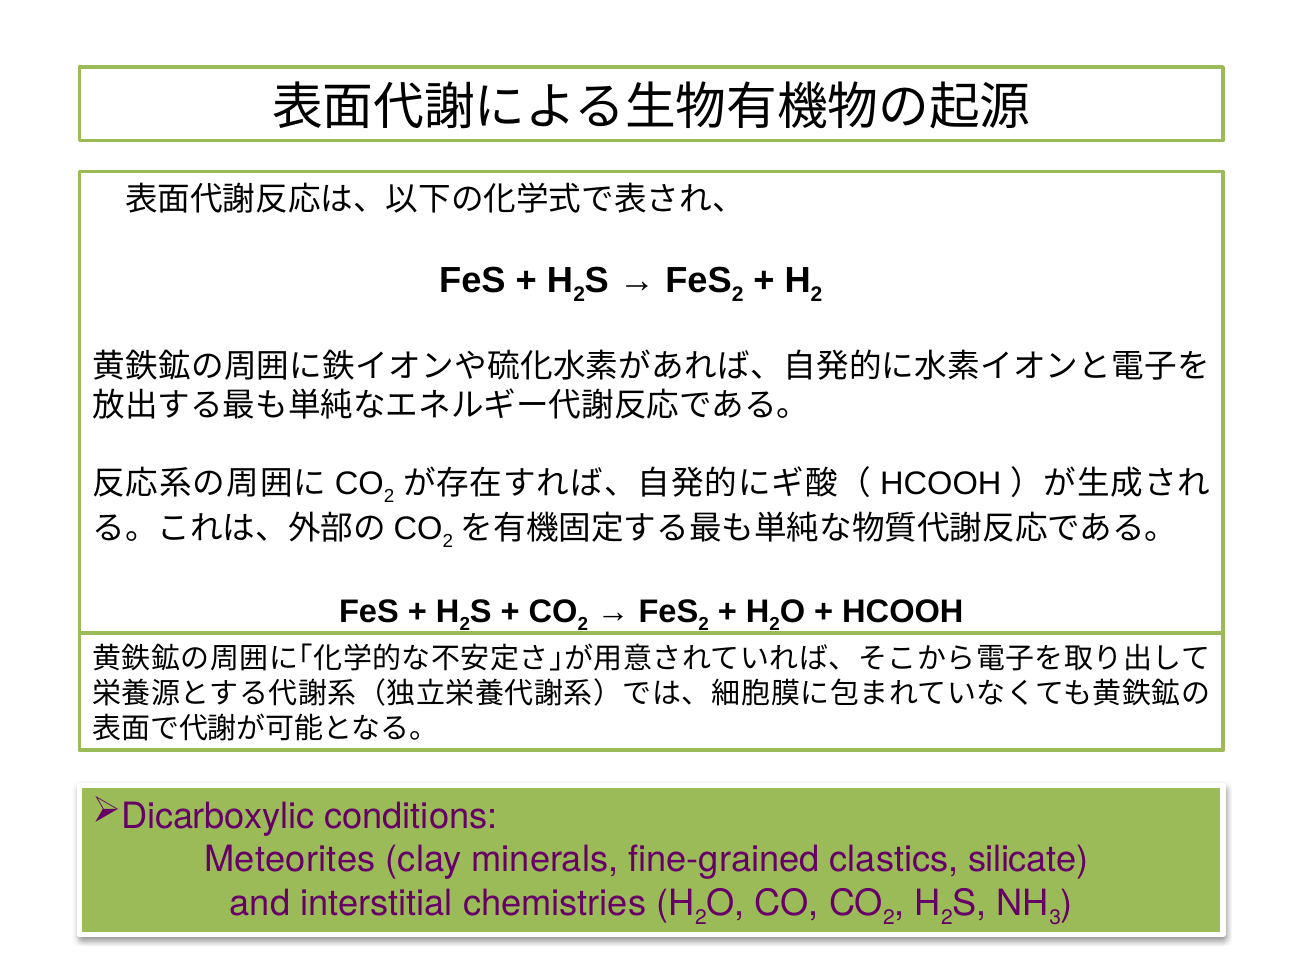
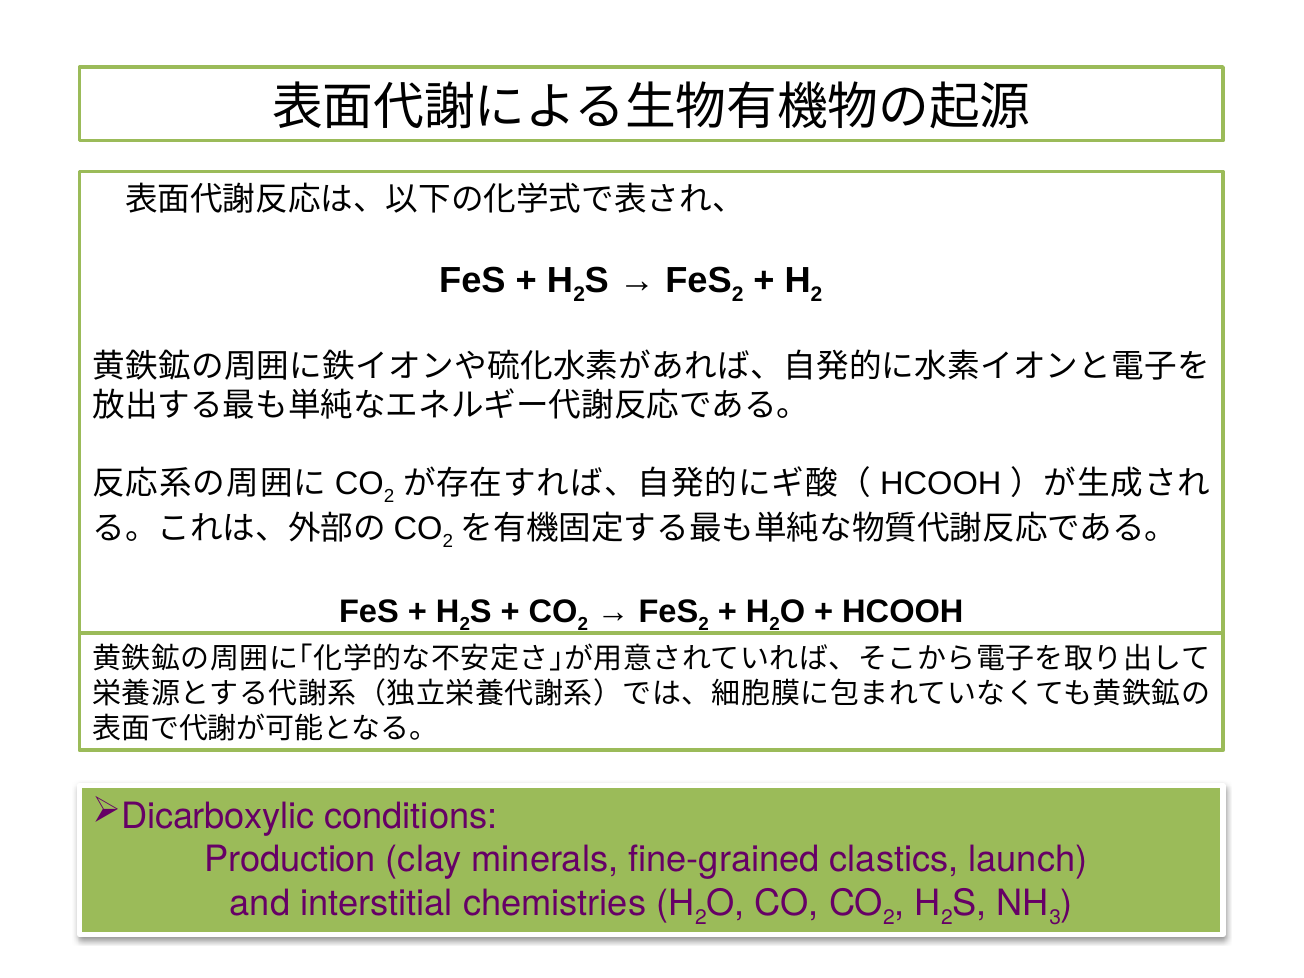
Meteorites: Meteorites -> Production (290, 860)
silicate: silicate -> launch (1028, 860)
